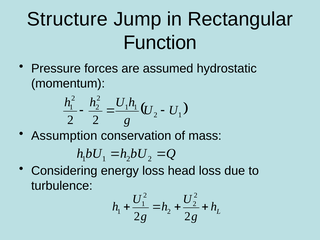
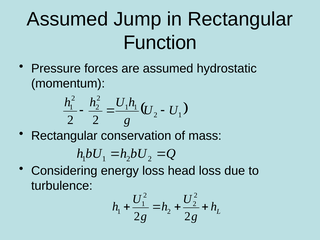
Structure: Structure -> Assumed (67, 19)
Assumption: Assumption -> Rectangular (64, 136)
